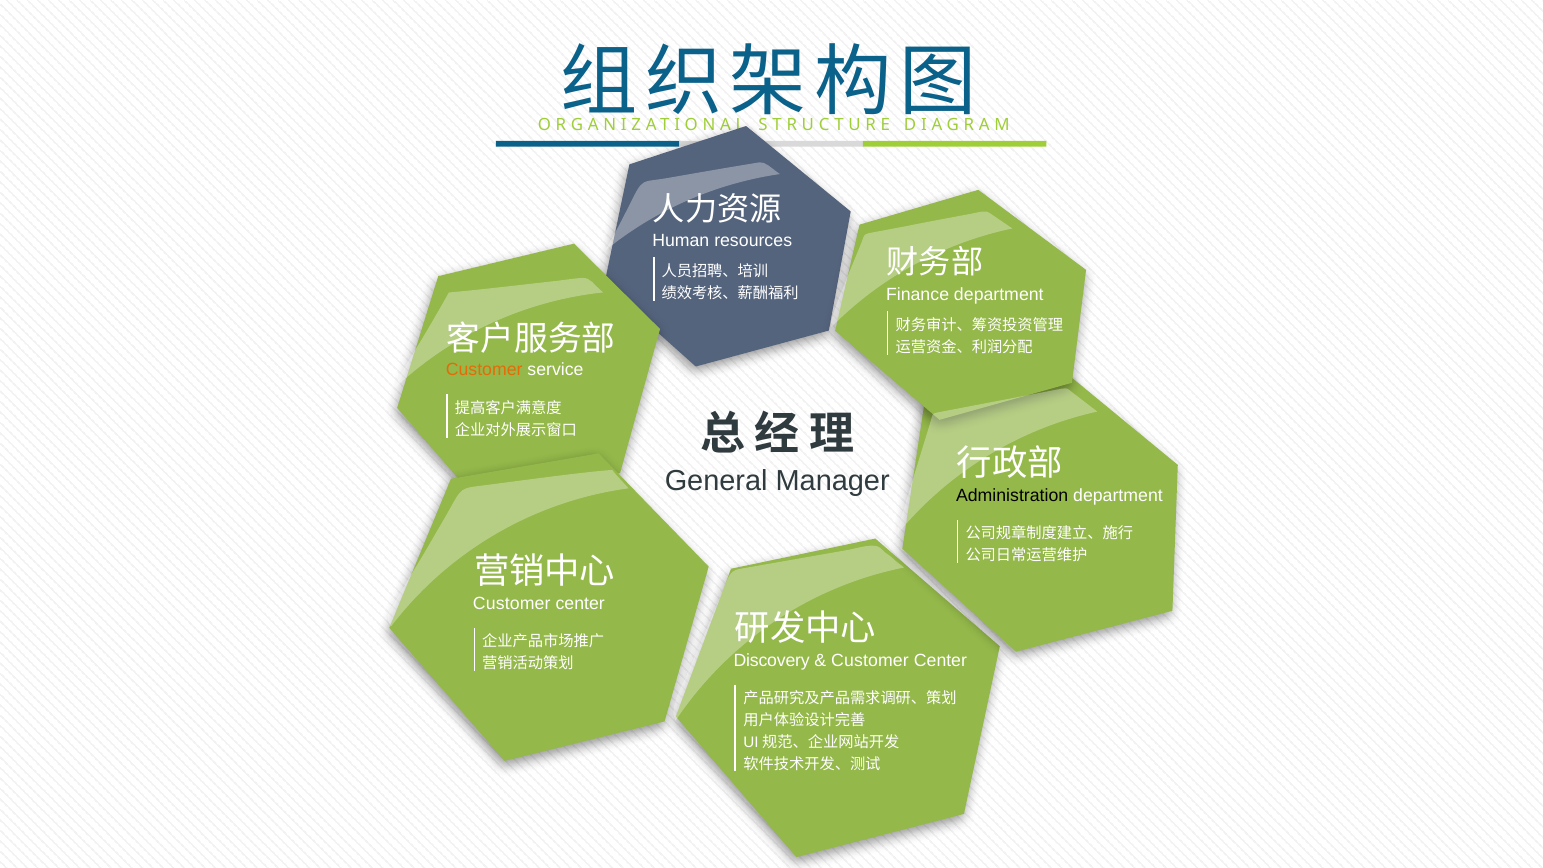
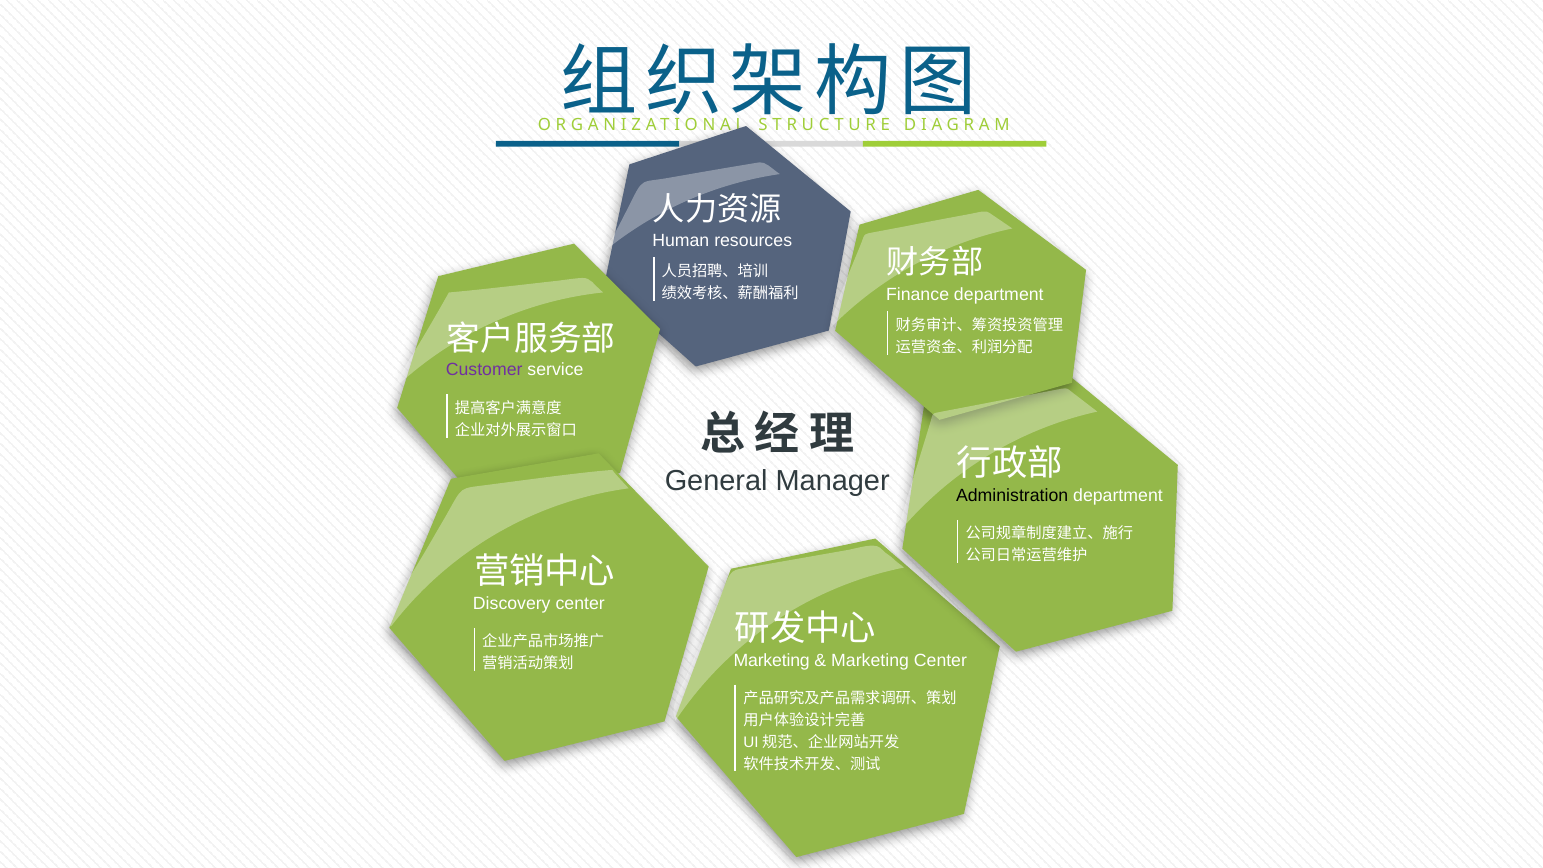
Customer colour: orange -> purple (484, 370)
Customer: Customer -> Discovery (512, 604)
Discovery: Discovery -> Marketing (772, 660)
Customer: Customer -> Marketing (870, 660)
